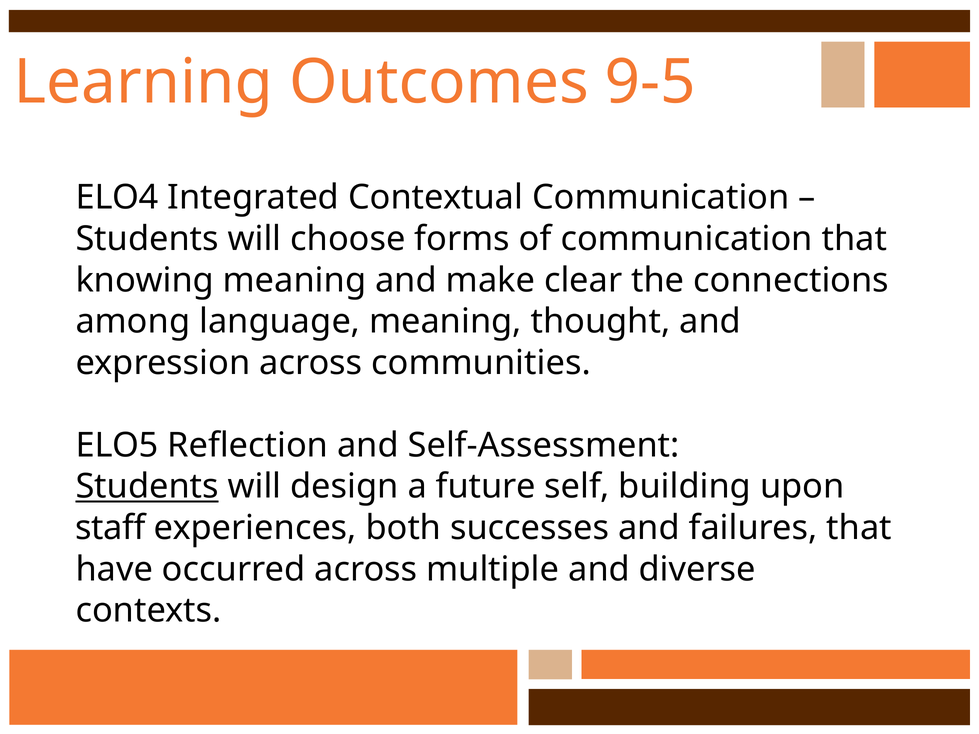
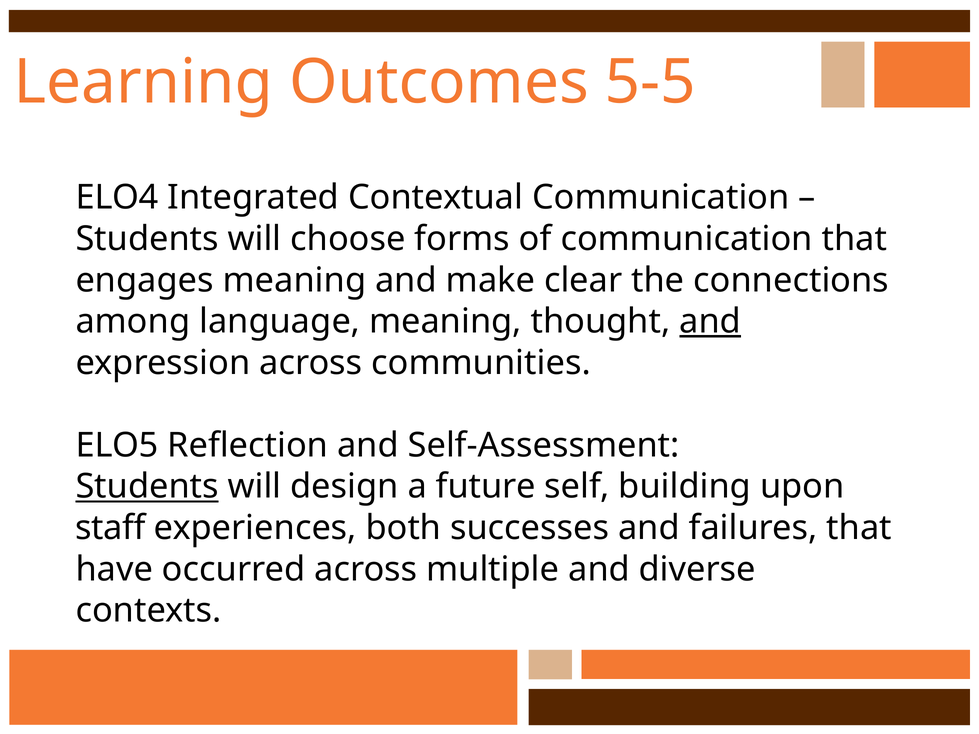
9-5: 9-5 -> 5-5 (650, 82)
knowing: knowing -> engages (145, 280)
and underline: none -> present (710, 322)
